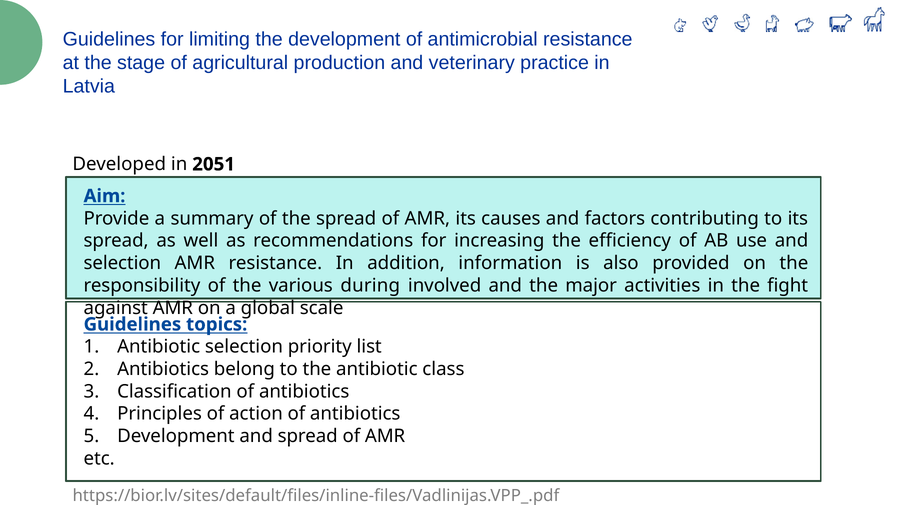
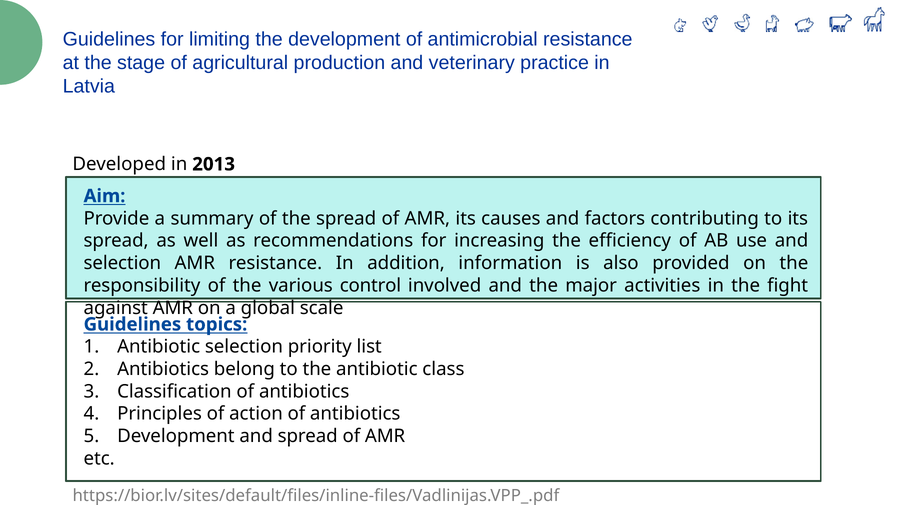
2051: 2051 -> 2013 (214, 164)
during: during -> control (370, 286)
